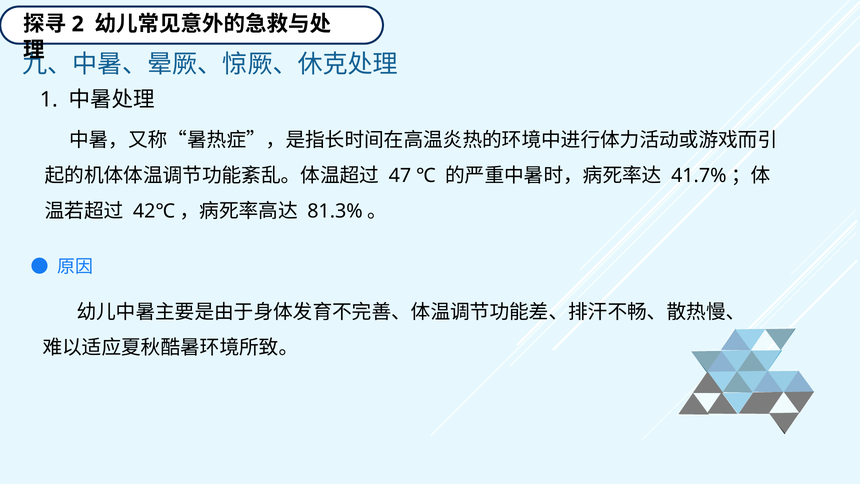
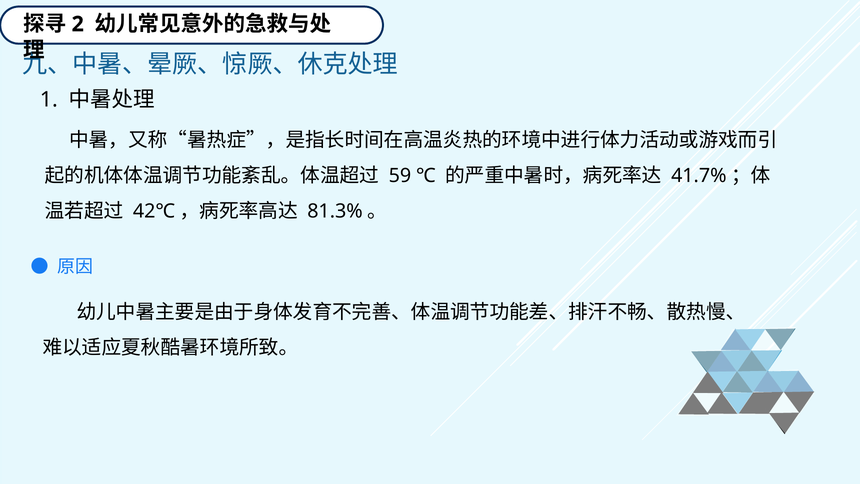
47: 47 -> 59 (400, 176)
